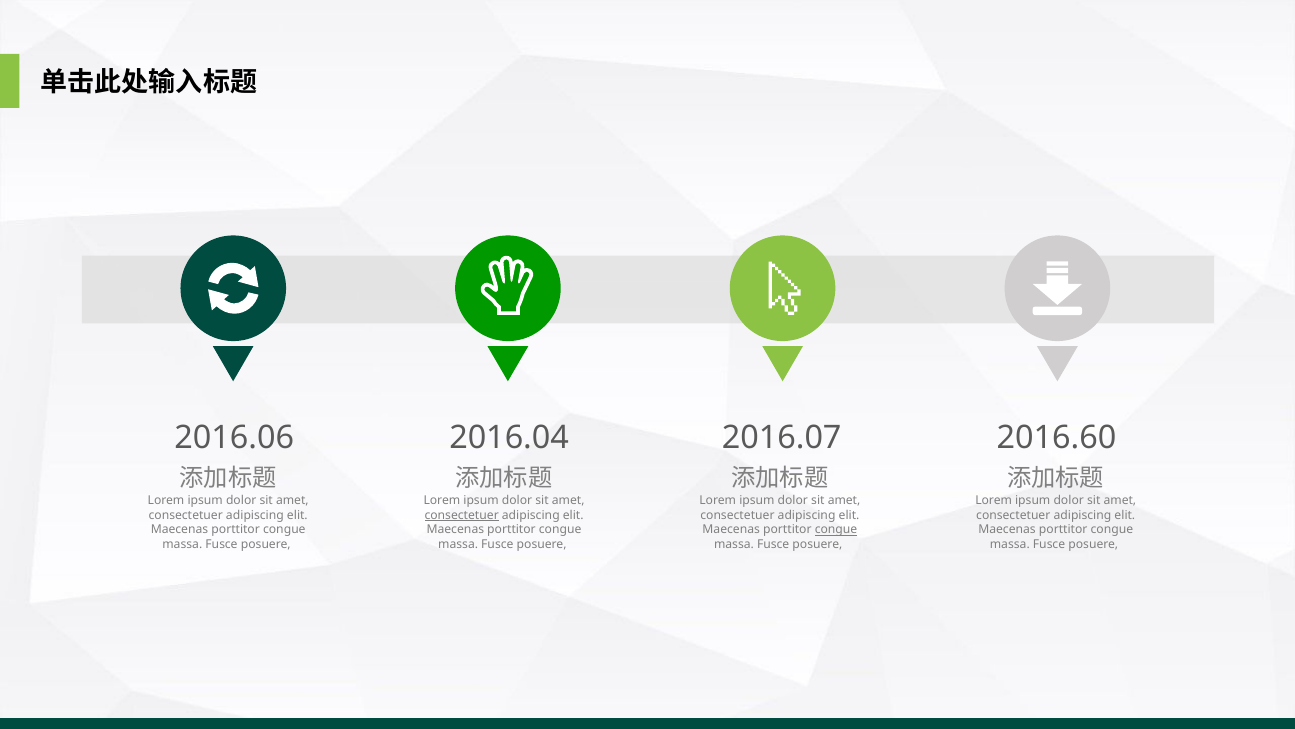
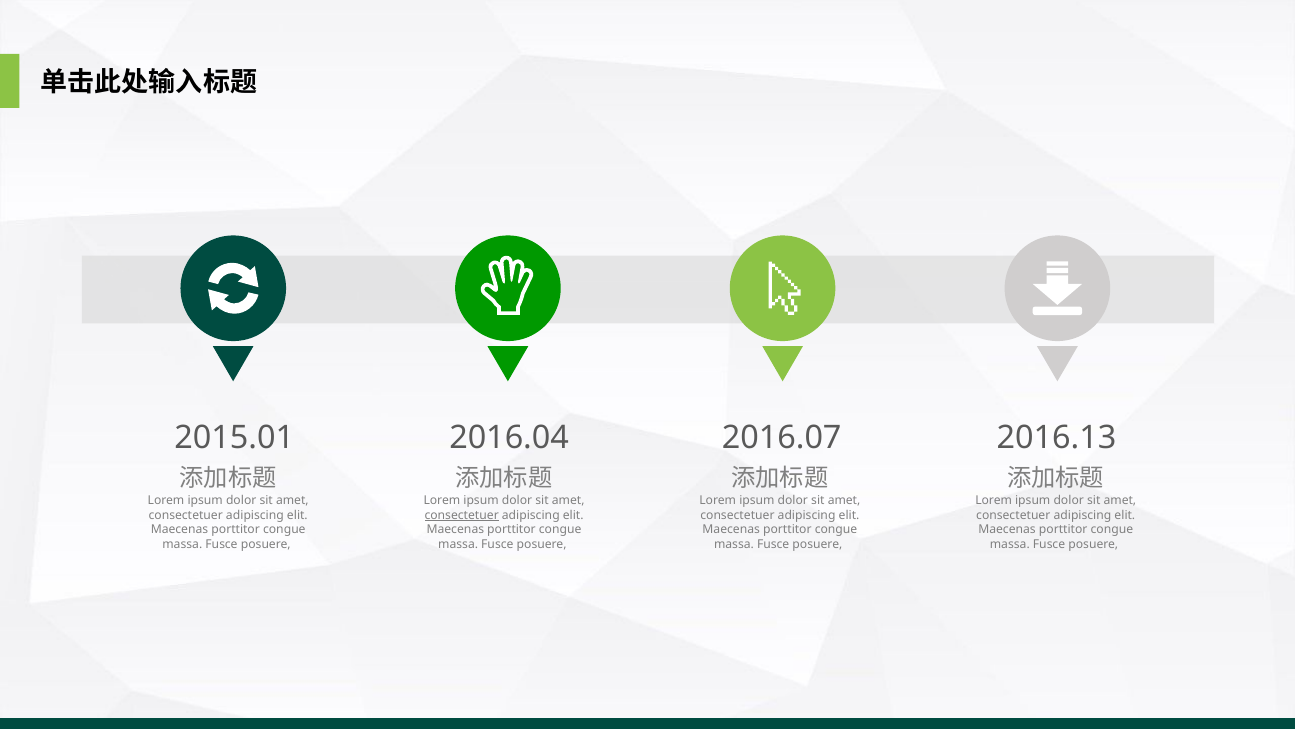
2016.06: 2016.06 -> 2015.01 (234, 437)
2016.60: 2016.60 -> 2016.13 (1057, 437)
congue underline: present -> none (836, 529)
